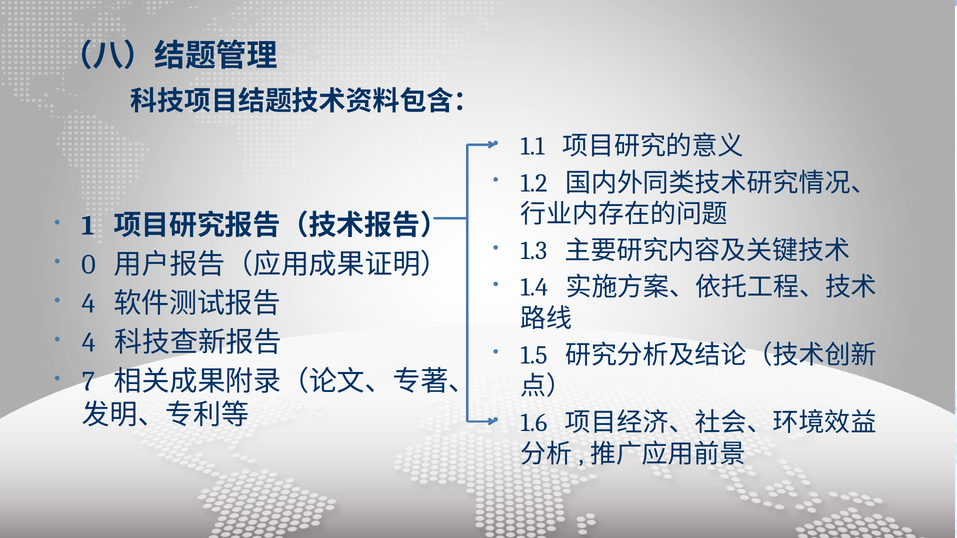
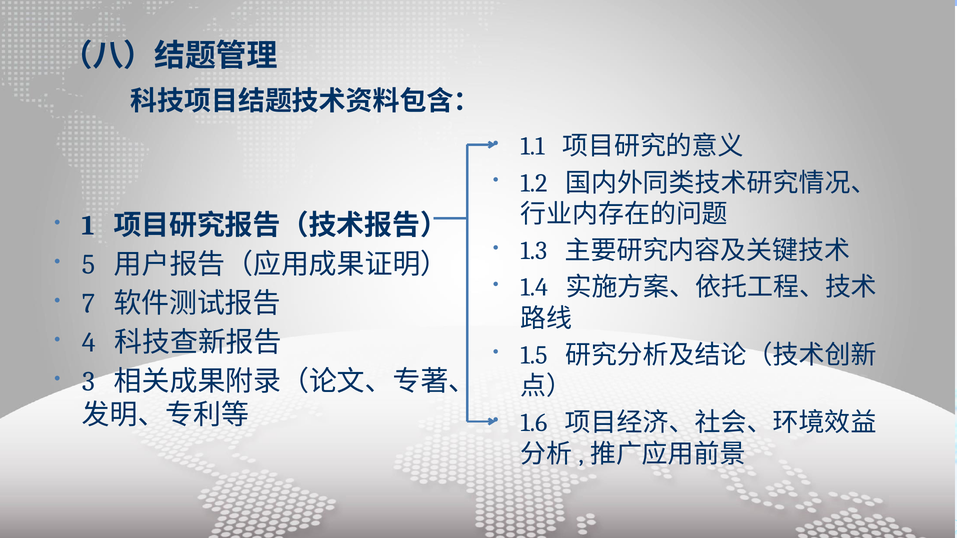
0: 0 -> 5 (88, 265)
4: 4 -> 7 (88, 304)
7: 7 -> 3 (88, 382)
